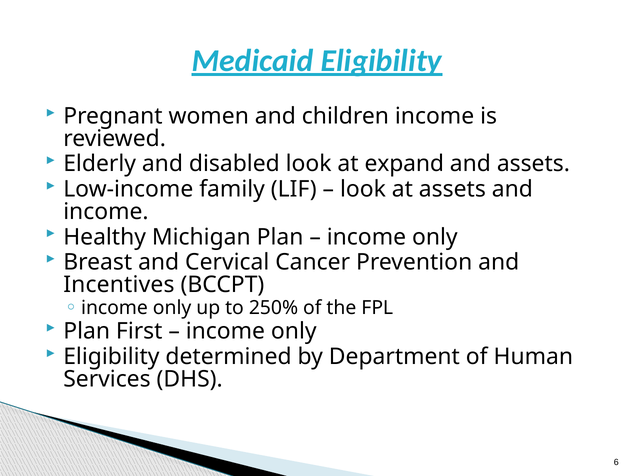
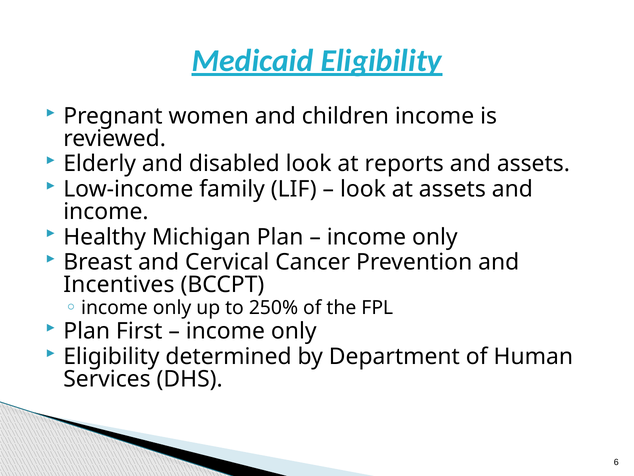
expand: expand -> reports (404, 164)
